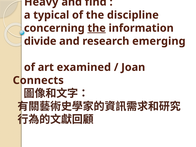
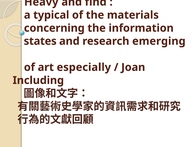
discipline: discipline -> materials (133, 15)
the underline: present -> none (97, 28)
divide: divide -> states (40, 41)
examined: examined -> especially (84, 67)
Connects: Connects -> Including (38, 80)
